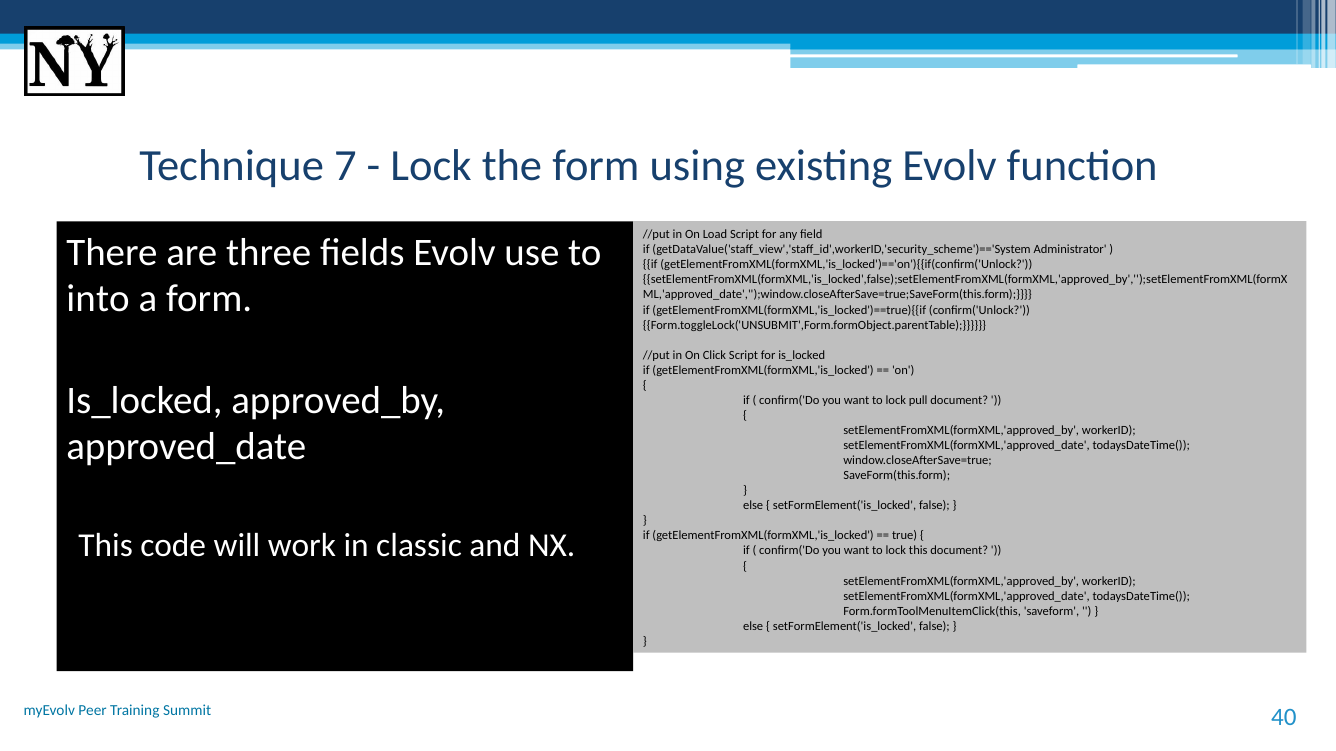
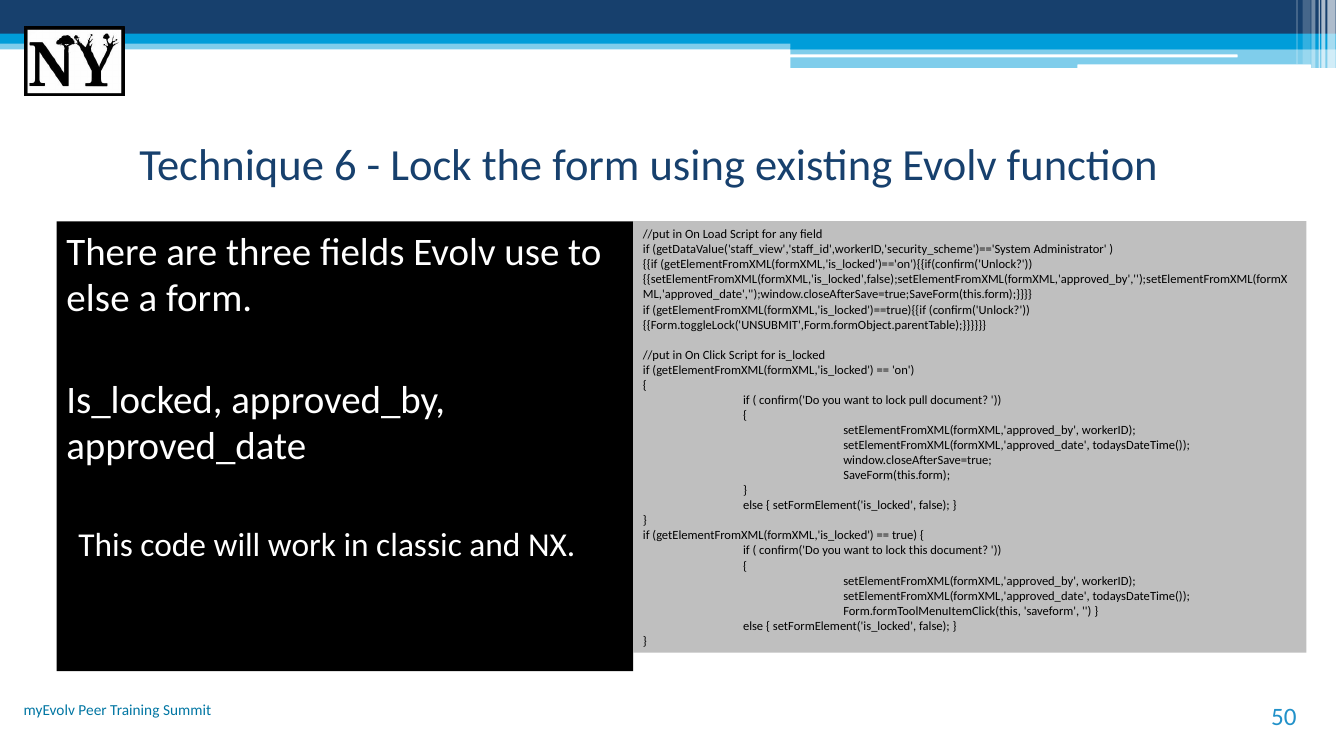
7: 7 -> 6 (345, 166)
into: into -> else (98, 299)
40: 40 -> 50 (1284, 718)
